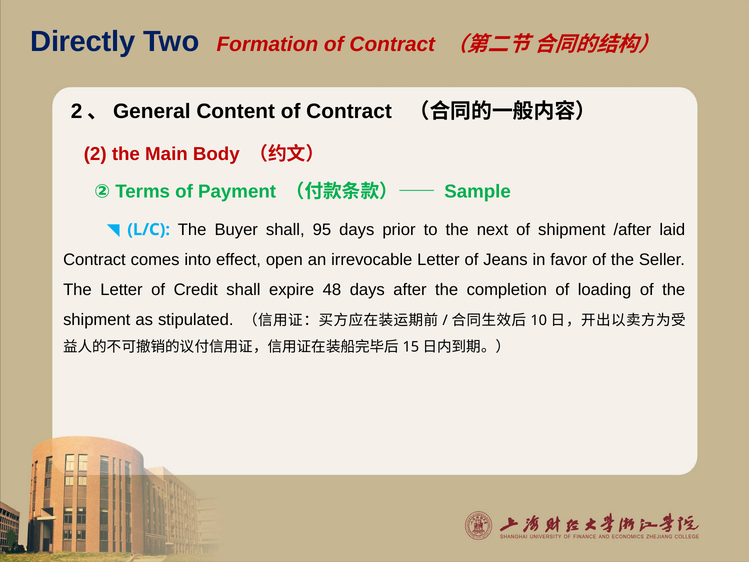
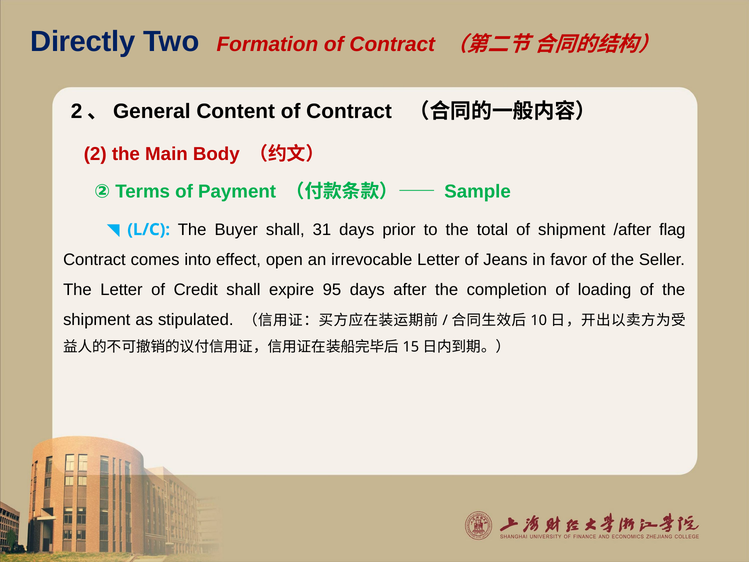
95: 95 -> 31 (322, 230)
next: next -> total (492, 230)
laid: laid -> flag (672, 230)
48: 48 -> 95 (332, 290)
